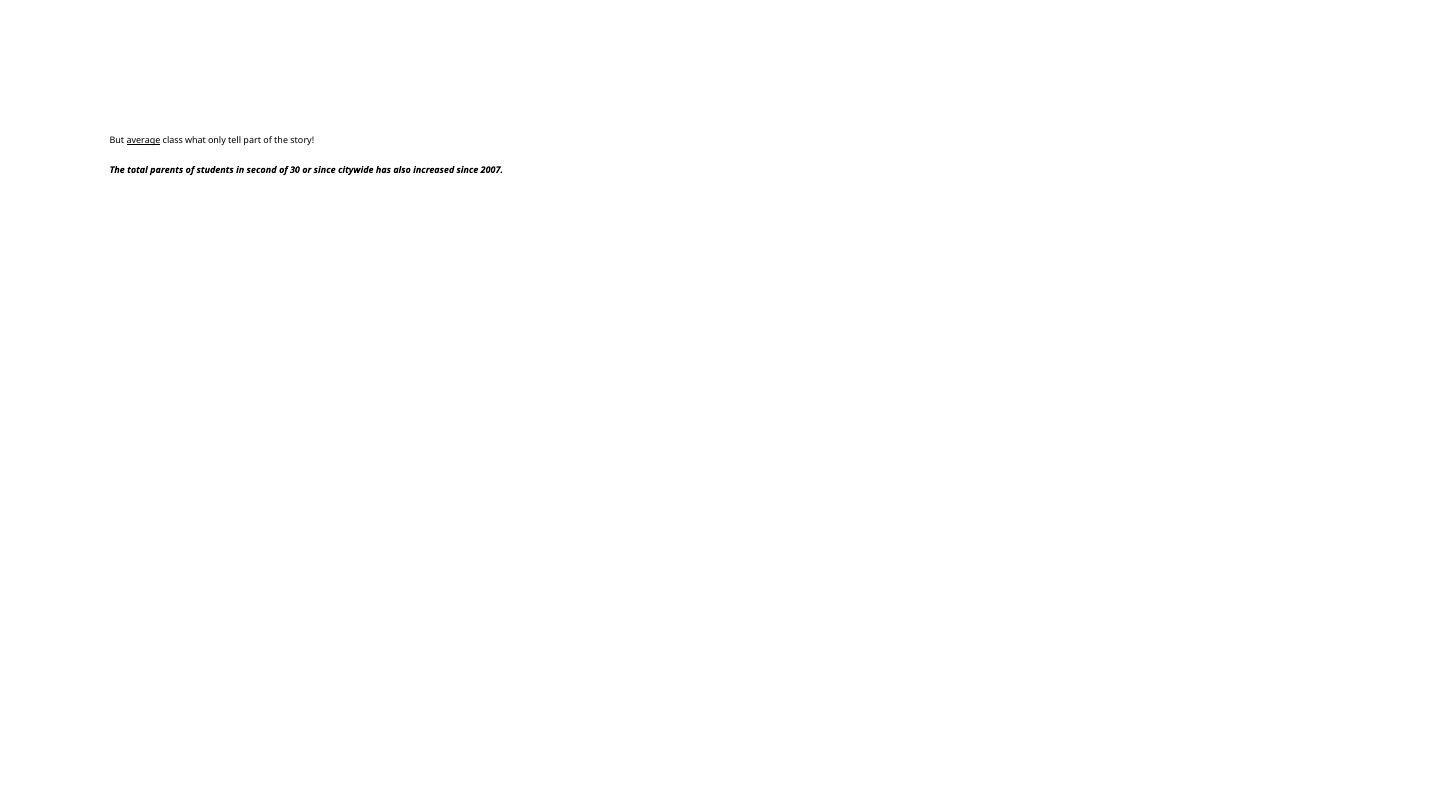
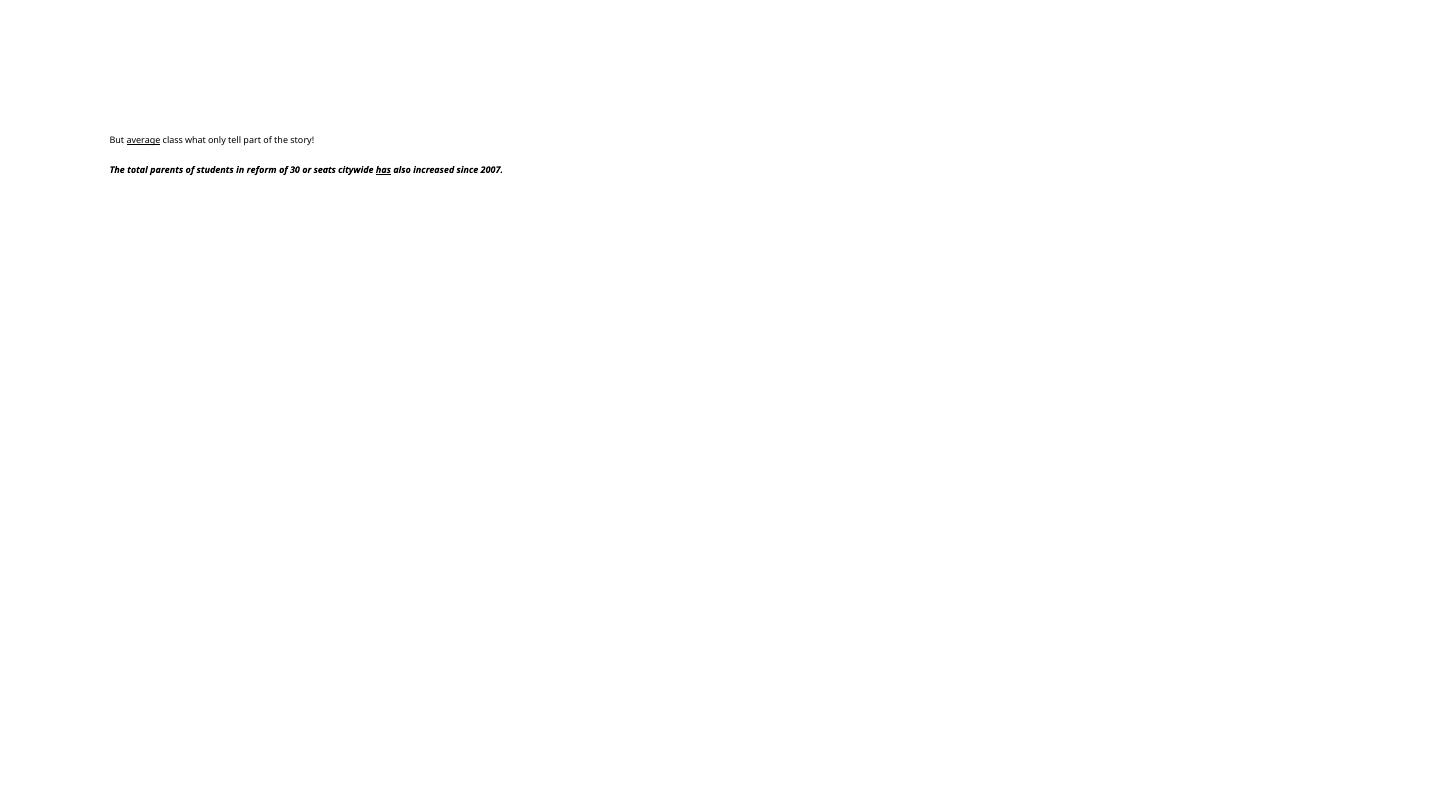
second: second -> reform (262, 170)
or since: since -> seats (325, 170)
has underline: none -> present (383, 170)
